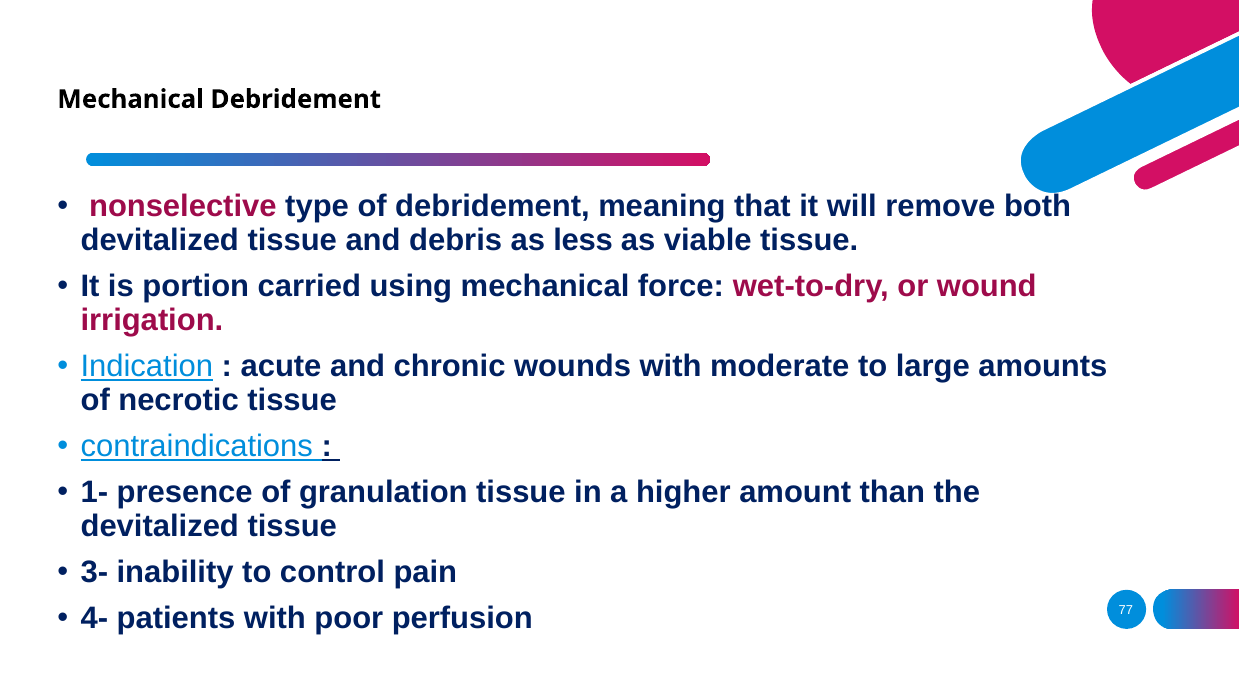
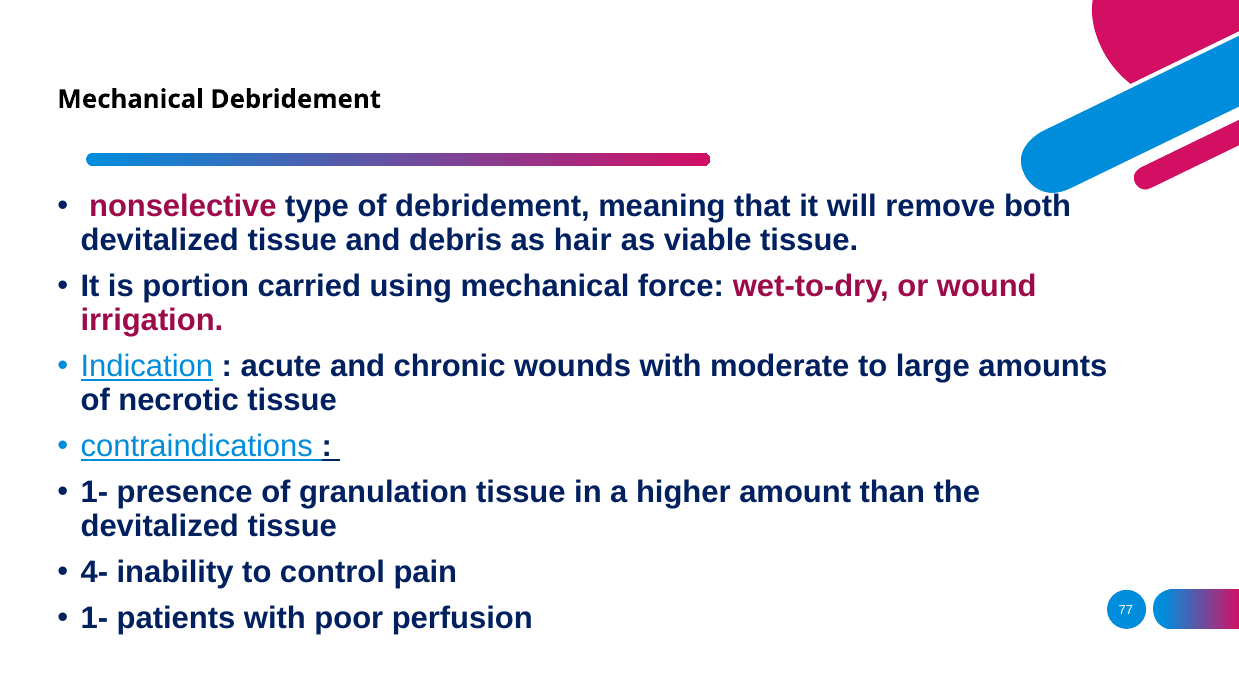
less: less -> hair (583, 240)
3-: 3- -> 4- (94, 572)
4-: 4- -> 1- (94, 619)
